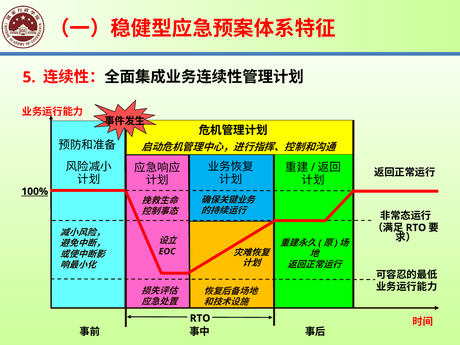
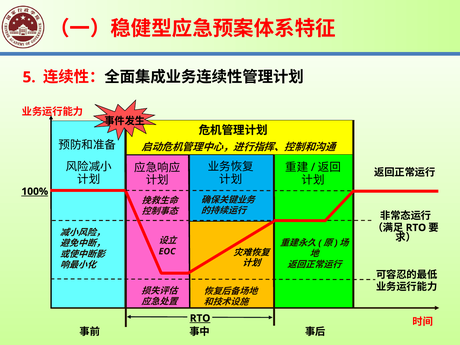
RTO underline: none -> present (200, 318)
